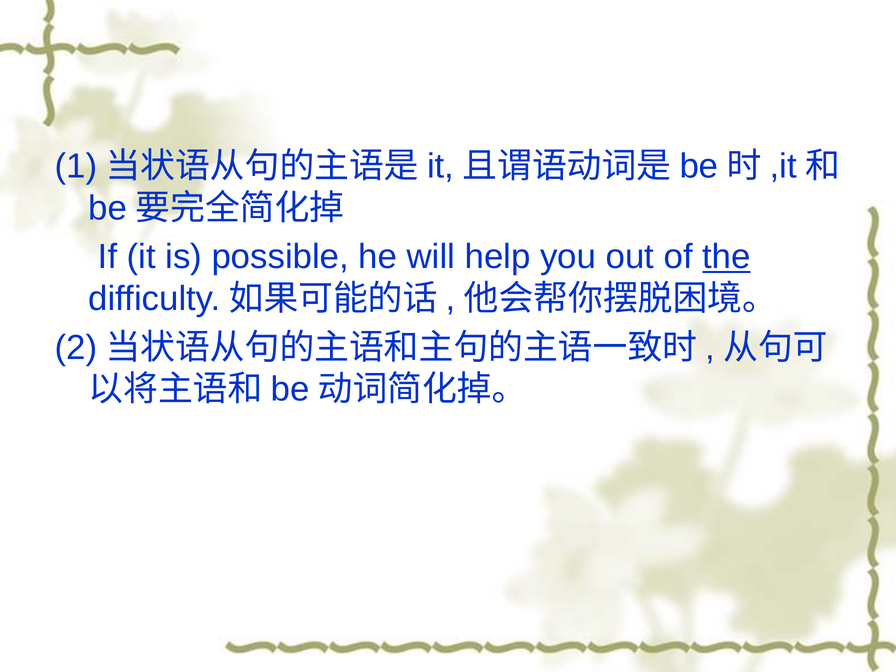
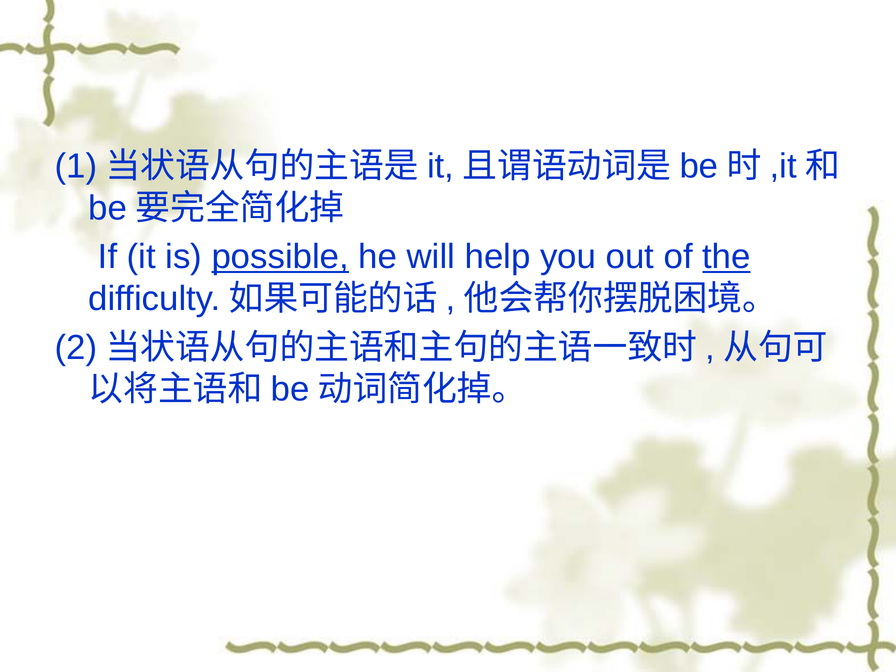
possible underline: none -> present (280, 257)
